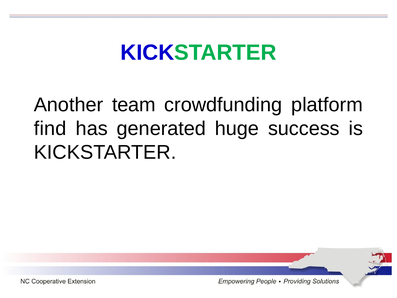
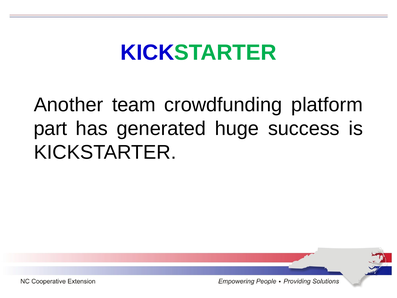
find: find -> part (50, 128)
